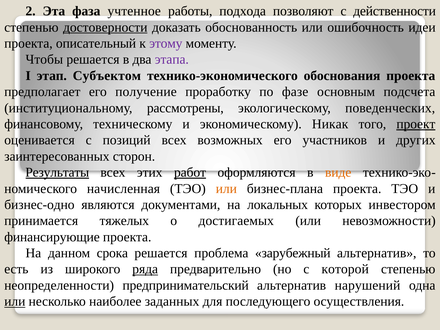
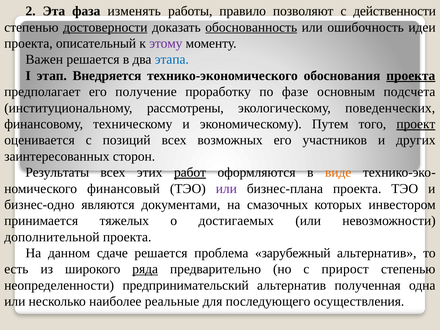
учтенное: учтенное -> изменять (134, 11)
подхода: подхода -> правило (243, 11)
обоснованность underline: none -> present (251, 27)
Чтобы: Чтобы -> Важен (44, 60)
этапа colour: purple -> blue (172, 60)
Субъектом: Субъектом -> Внедряется (107, 76)
проекта underline: none -> present (411, 76)
Никак: Никак -> Путем (330, 124)
Результаты underline: present -> none (57, 172)
начисленная: начисленная -> финансовый (123, 189)
или colour: orange -> purple (226, 189)
локальных: локальных -> смазочных (278, 205)
финансирующие: финансирующие -> дополнительной (52, 237)
срока: срока -> сдаче (112, 253)
которой: которой -> прирост (345, 269)
нарушений: нарушений -> полученная (368, 285)
или underline: present -> none (15, 301)
заданных: заданных -> реальные (172, 301)
